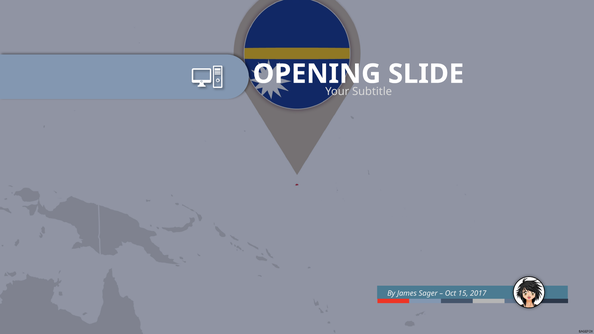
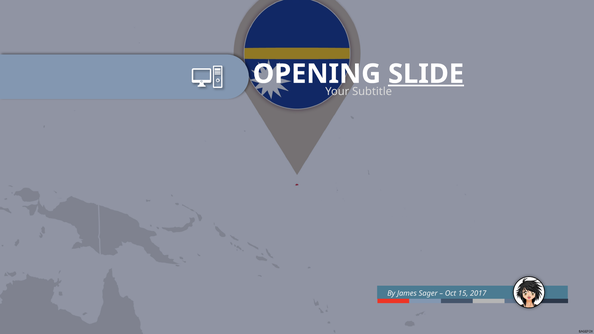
SLIDE underline: none -> present (426, 74)
